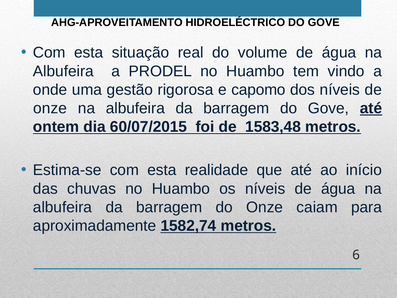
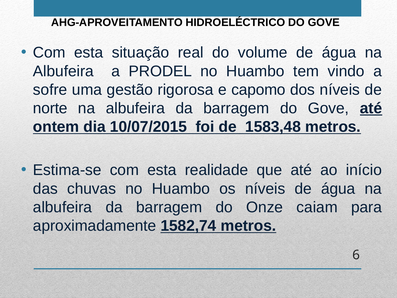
onde: onde -> sofre (50, 90)
onze: onze -> norte (50, 108)
60/07/2015: 60/07/2015 -> 10/07/2015 (149, 127)
